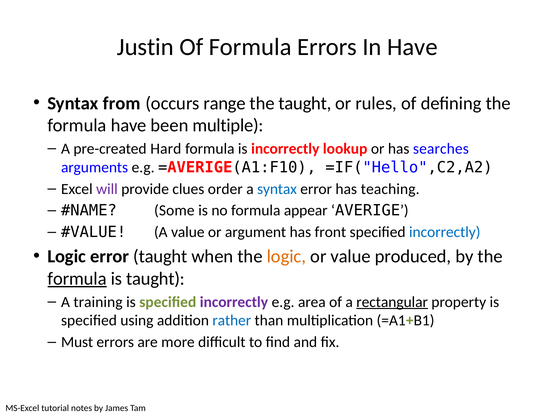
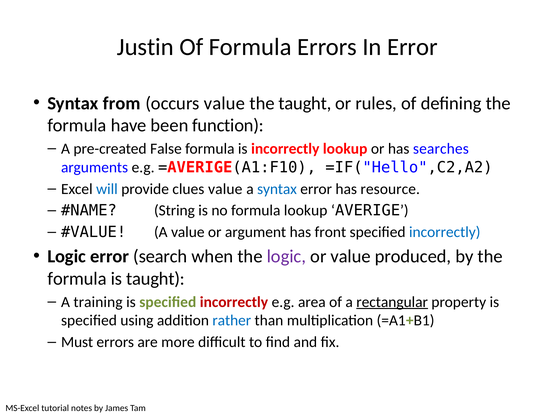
In Have: Have -> Error (412, 47)
occurs range: range -> value (224, 103)
multiple: multiple -> function (228, 125)
Hard: Hard -> False (166, 148)
will colour: purple -> blue (107, 189)
clues order: order -> value (225, 189)
teaching: teaching -> resource (390, 189)
Some: Some -> String (174, 210)
formula appear: appear -> lookup (306, 210)
error taught: taught -> search (160, 256)
logic colour: orange -> purple (286, 256)
formula underline: present -> none (77, 278)
incorrectly colour: purple -> red (234, 301)
